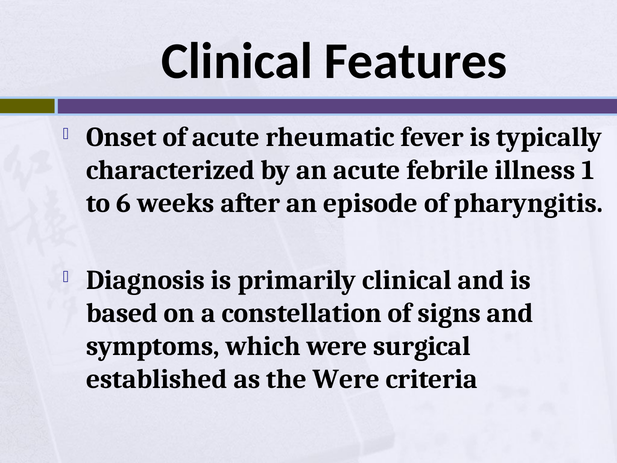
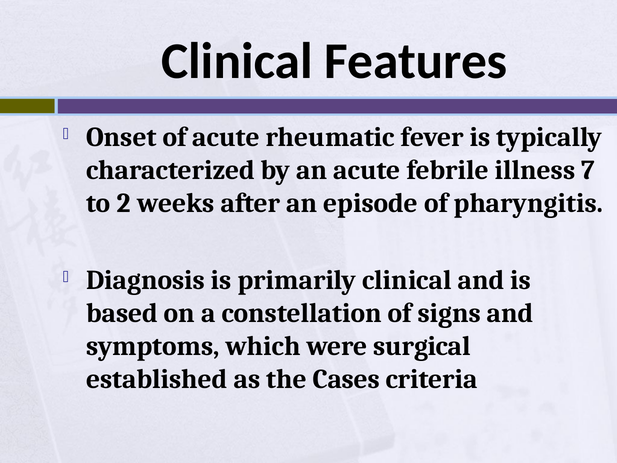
1: 1 -> 7 (588, 170)
6: 6 -> 2 (124, 203)
the Were: Were -> Cases (346, 379)
